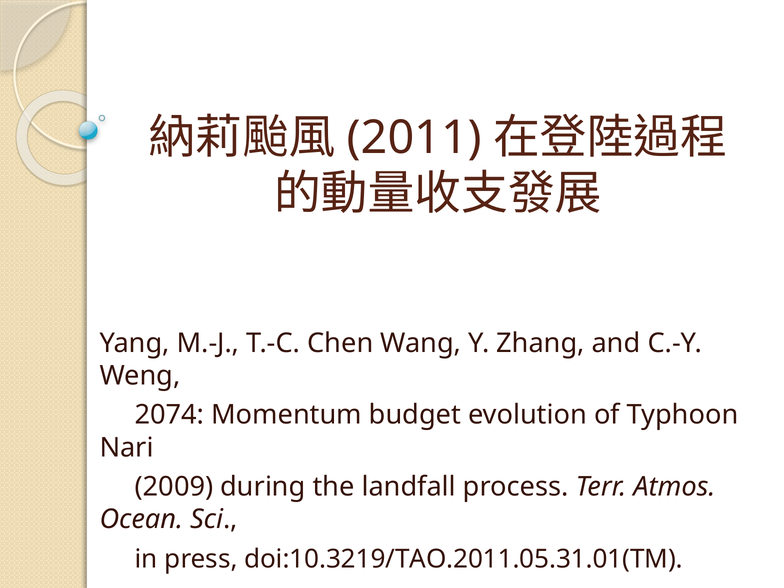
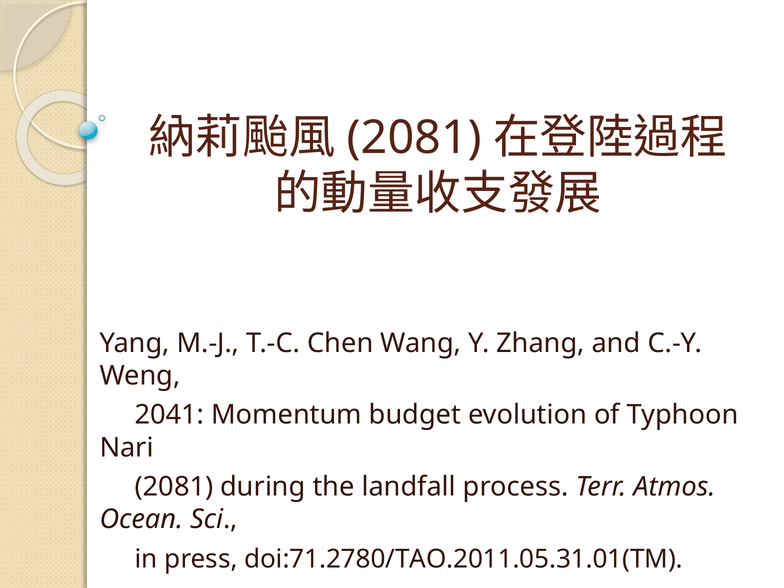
2011: 2011 -> 2081 (415, 138)
2074: 2074 -> 2041 (170, 415)
2009: 2009 -> 2081 (174, 487)
doi:10.3219/TAO.2011.05.31.01(TM: doi:10.3219/TAO.2011.05.31.01(TM -> doi:71.2780/TAO.2011.05.31.01(TM (464, 559)
